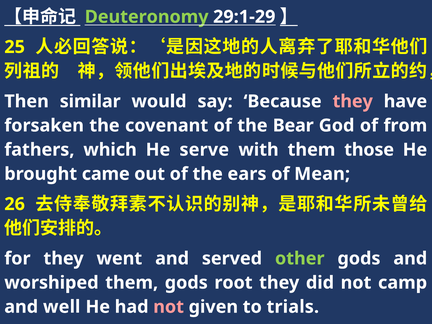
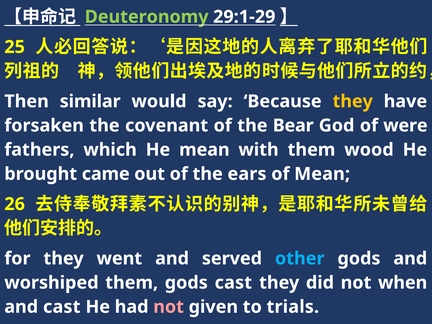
they colour: pink -> yellow (353, 101)
from: from -> were (405, 126)
He serve: serve -> mean (204, 150)
those: those -> wood (369, 150)
other colour: light green -> light blue (300, 258)
gods root: root -> cast (233, 283)
camp: camp -> when (403, 283)
and well: well -> cast (62, 307)
